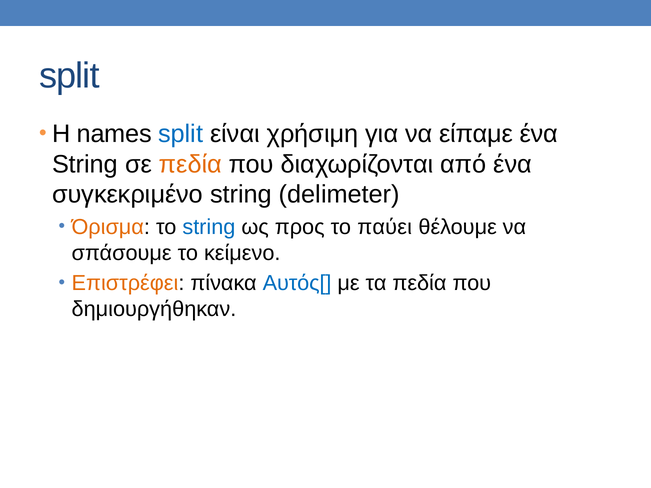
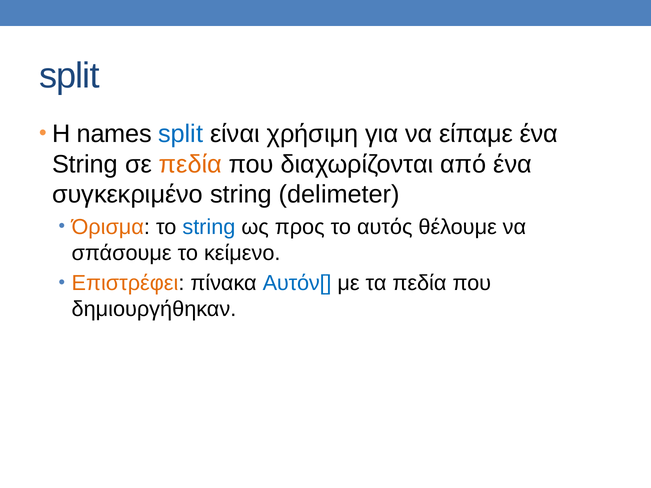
παύει: παύει -> αυτός (385, 227)
Αυτός[: Αυτός[ -> Αυτόν[ (297, 283)
